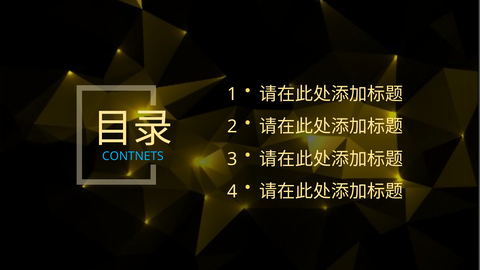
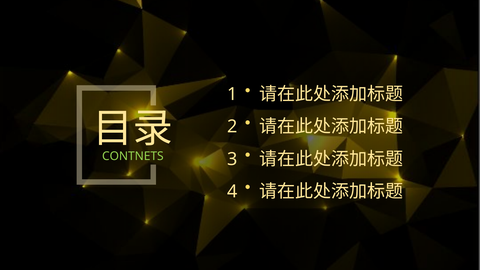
CONTNETS colour: light blue -> light green (133, 156)
